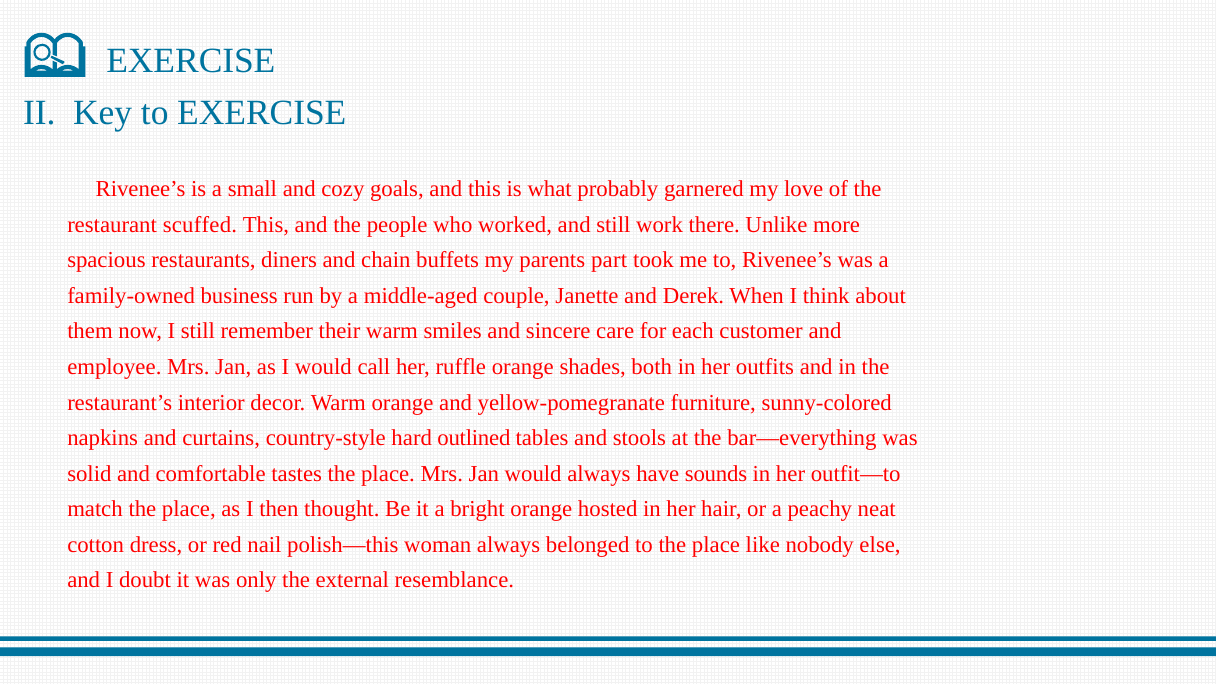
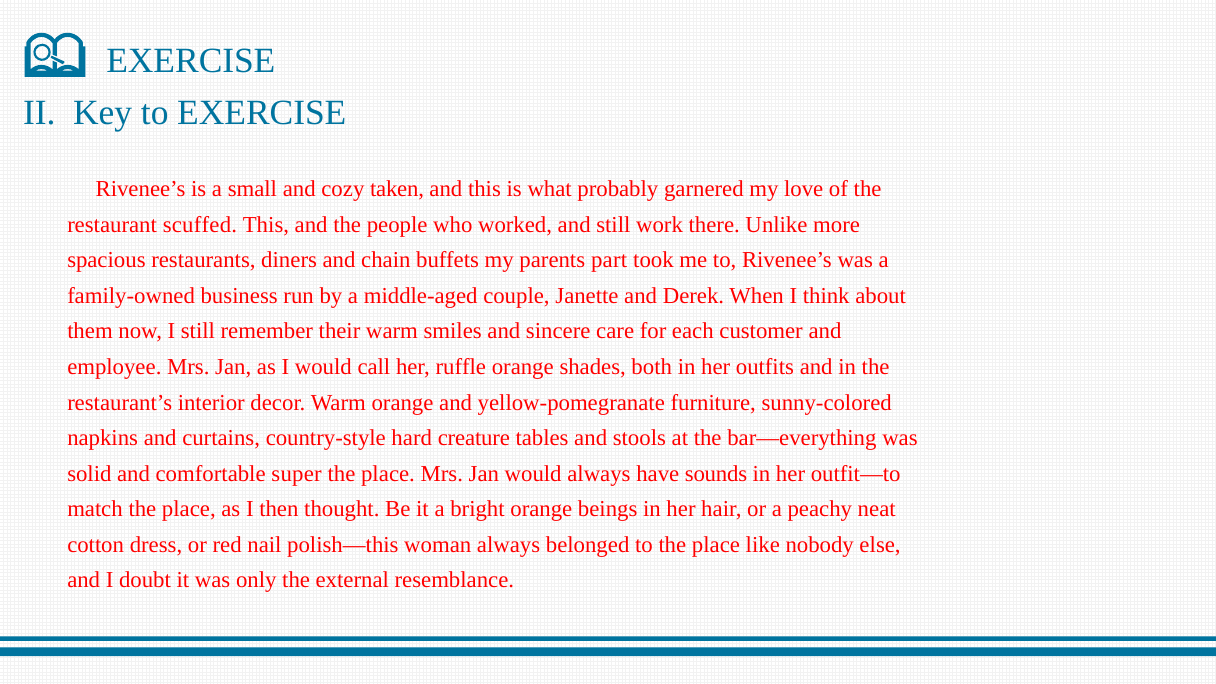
goals: goals -> taken (397, 189)
outlined: outlined -> creature (474, 438)
tastes: tastes -> super (297, 474)
hosted: hosted -> beings (608, 509)
